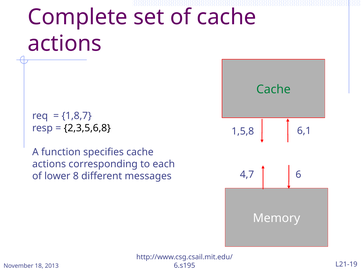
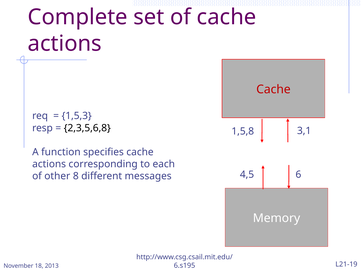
Cache colour: green -> red (273, 89)
1,8,7: 1,8,7 -> 1,5,3 (77, 116)
6,1: 6,1 -> 3,1 (304, 131)
4,7: 4,7 -> 4,5 (247, 174)
lower: lower -> other (57, 176)
